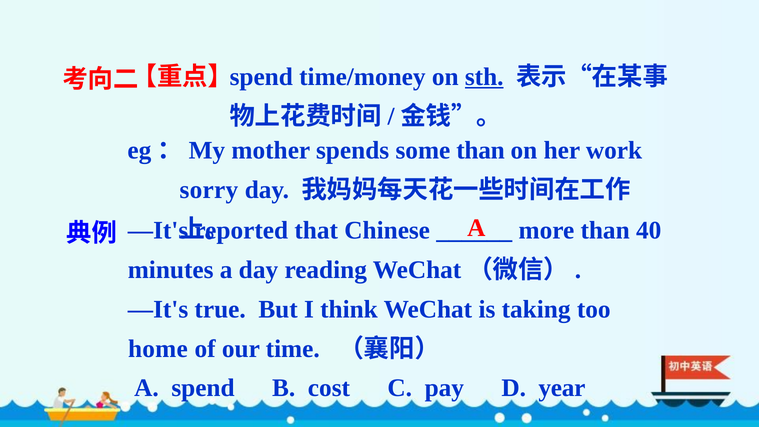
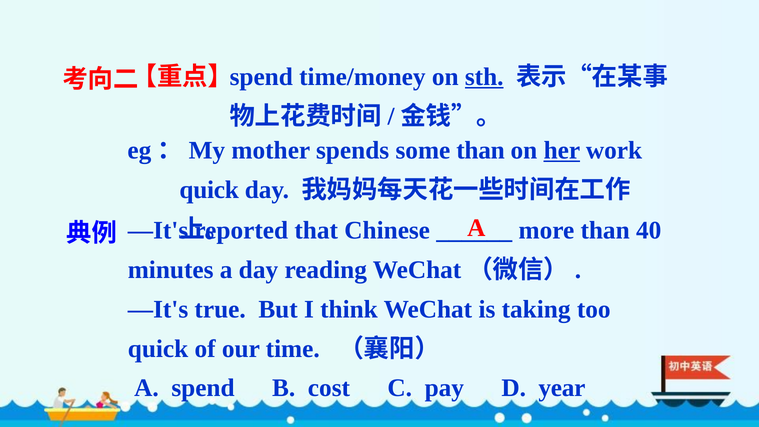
her underline: none -> present (562, 150)
sorry: sorry -> quick (209, 190)
home: home -> quick (158, 349)
